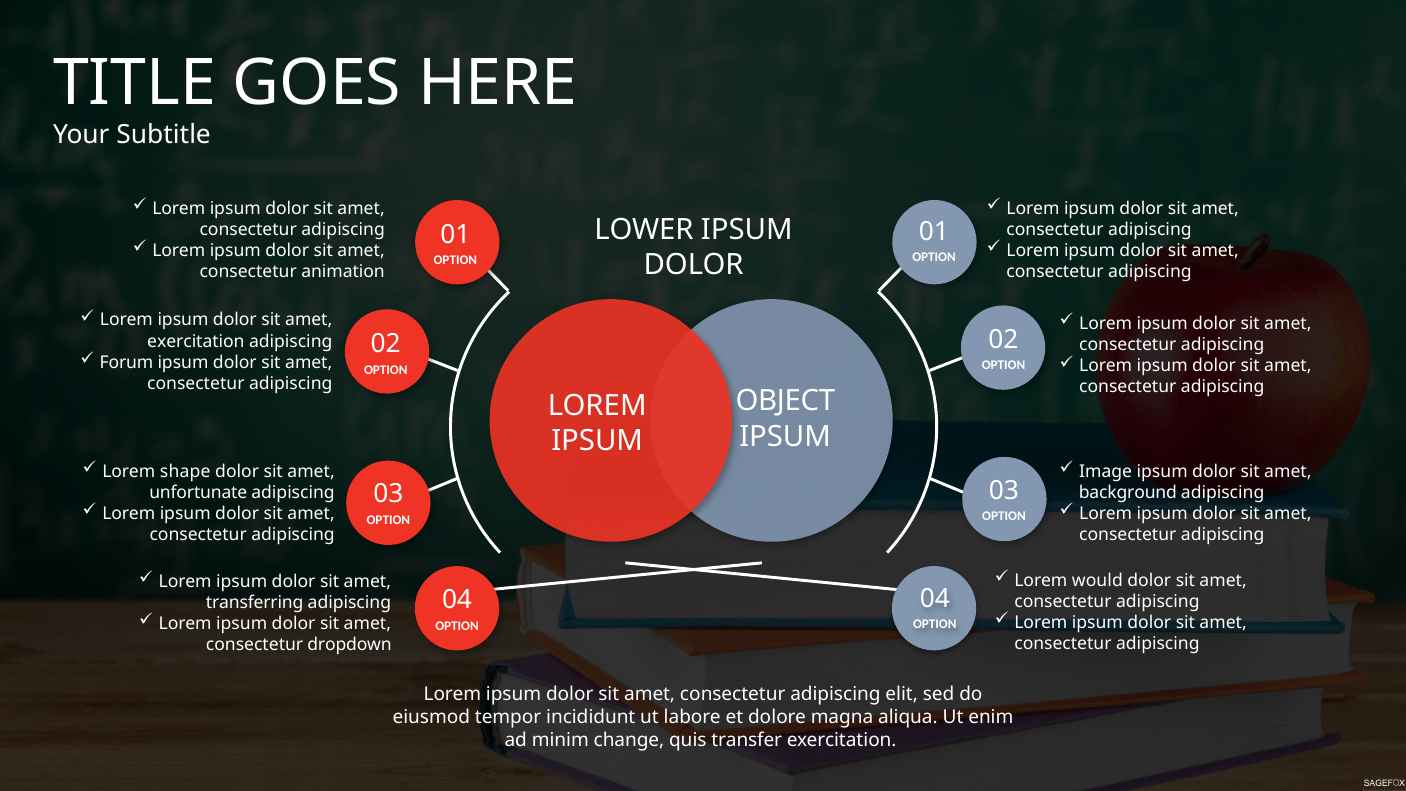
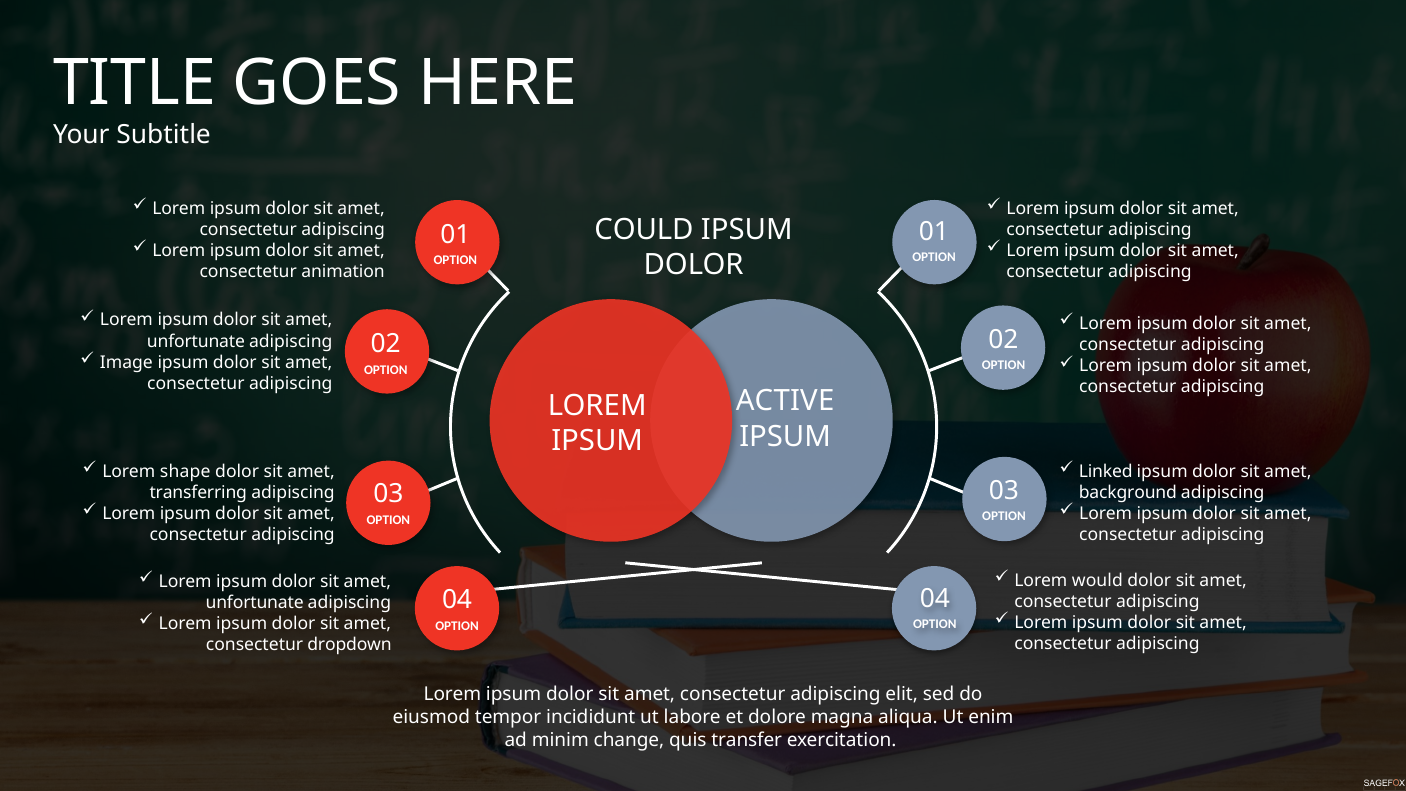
LOWER: LOWER -> COULD (644, 230)
exercitation: exercitation -> unfortunate (196, 341)
Forum: Forum -> Image (126, 362)
OBJECT: OBJECT -> ACTIVE (785, 401)
Image: Image -> Linked (1106, 471)
unfortunate: unfortunate -> transferring (198, 493)
transferring: transferring -> unfortunate (255, 602)
